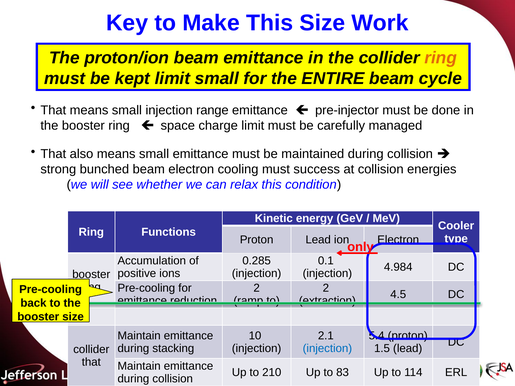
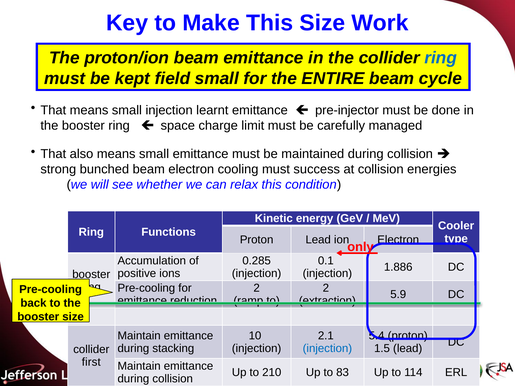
ring colour: orange -> blue (441, 58)
kept limit: limit -> field (173, 78)
range: range -> learnt (212, 110)
4.984: 4.984 -> 1.886 (398, 267)
4.5: 4.5 -> 5.9 (398, 295)
that: that -> first (91, 362)
